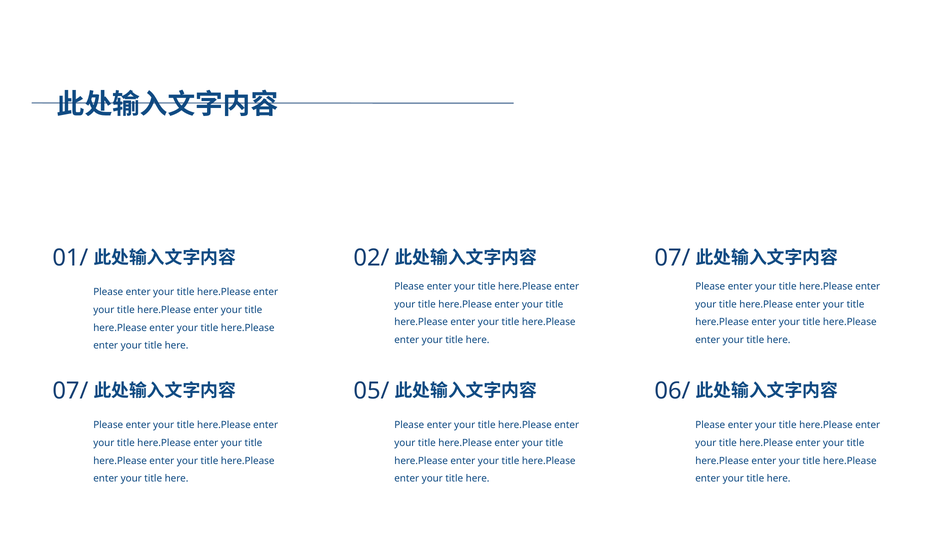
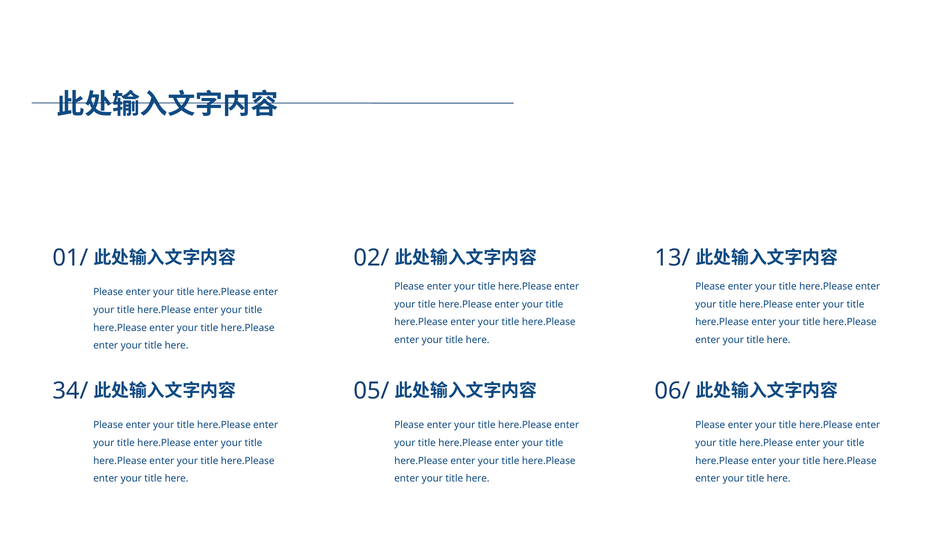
07/: 07/ -> 13/ (672, 258)
07/: 07/ -> 34/ (70, 391)
